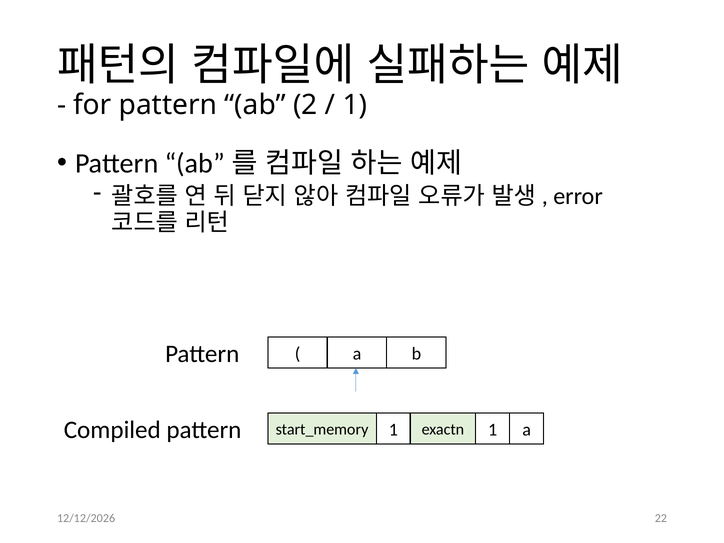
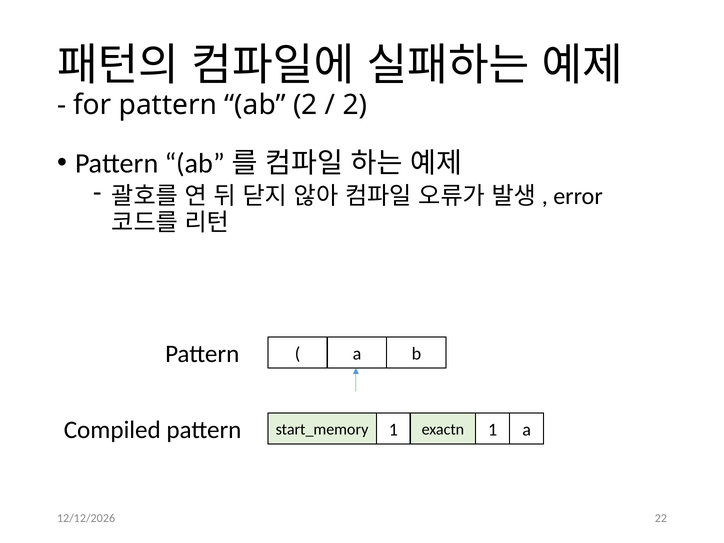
1: 1 -> 2 (355, 105)
